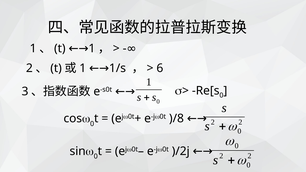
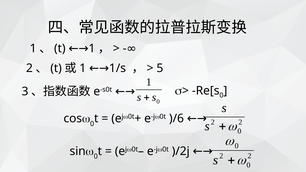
6: 6 -> 5 (160, 68)
)/8: )/8 -> )/6 (176, 119)
